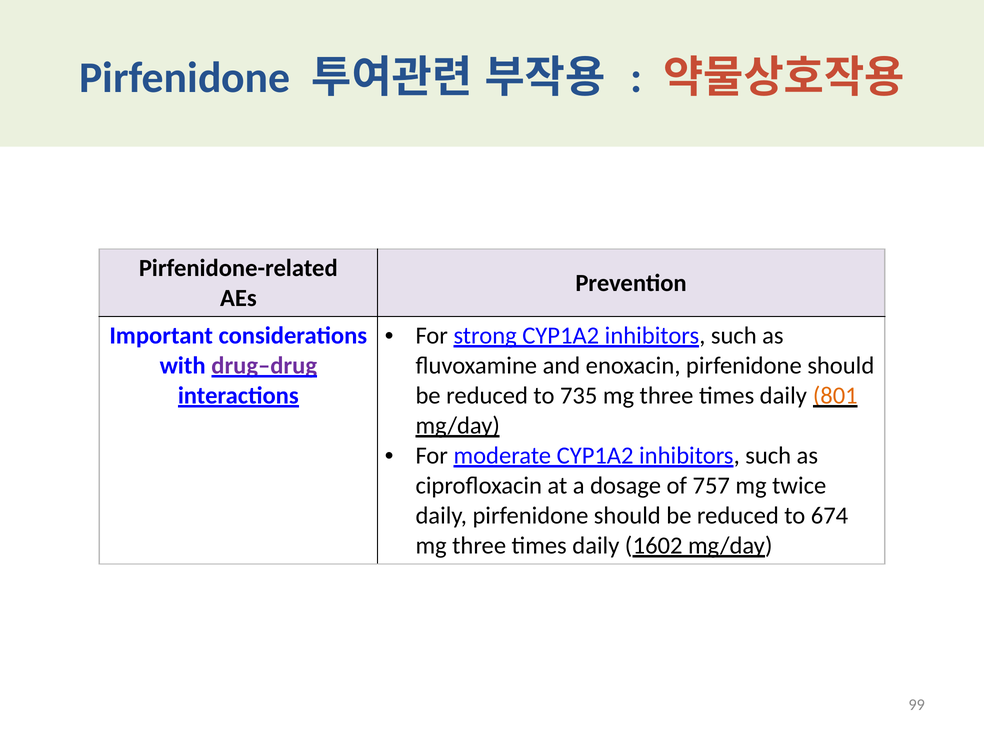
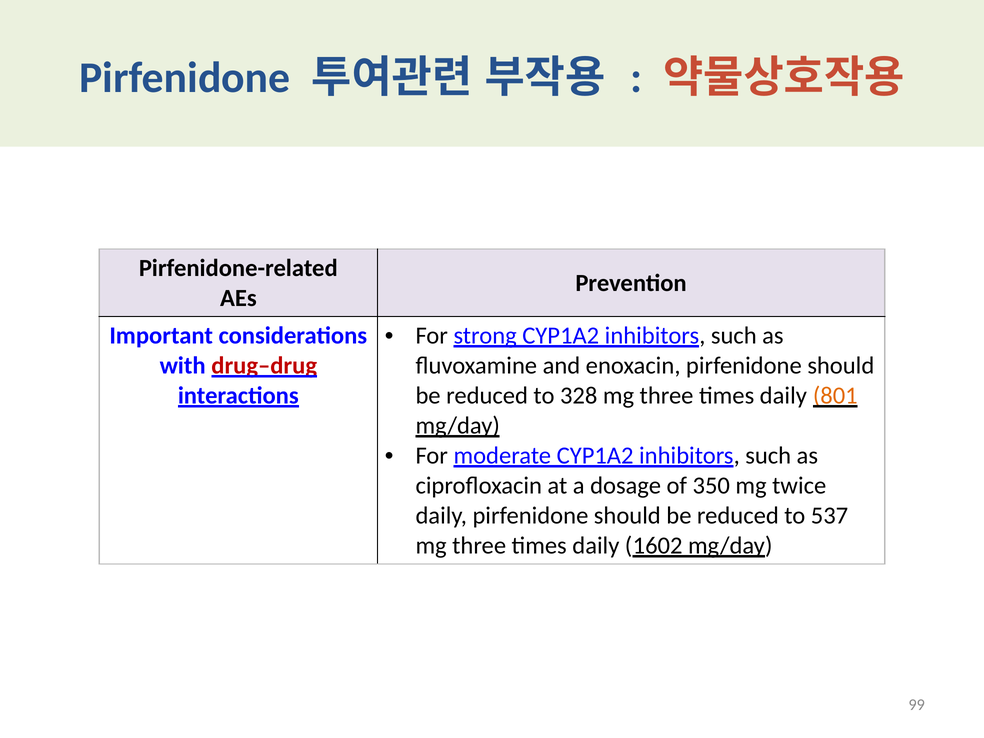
drug–drug colour: purple -> red (264, 366)
735: 735 -> 328 (579, 396)
757: 757 -> 350 (711, 486)
674: 674 -> 537 (830, 516)
